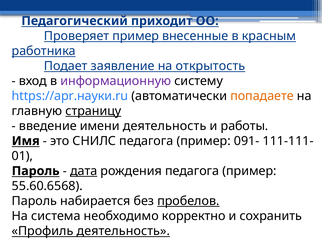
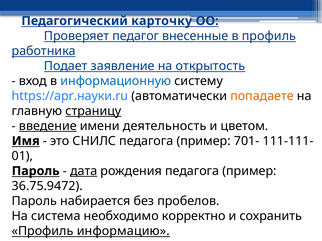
приходит: приходит -> карточку (162, 21)
Проверяет пример: пример -> педагог (136, 36)
в красным: красным -> профиль (269, 36)
информационную colour: purple -> blue (116, 81)
введение underline: none -> present (48, 126)
работы: работы -> цветом (244, 126)
091-: 091- -> 701- (247, 141)
55.60.6568: 55.60.6568 -> 36.75.9472 (47, 186)
пробелов underline: present -> none (188, 201)
Профиль деятельность: деятельность -> информацию (123, 231)
